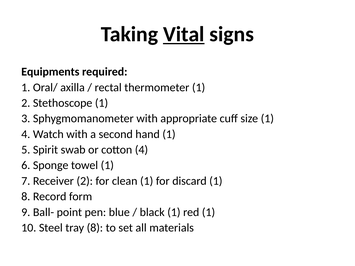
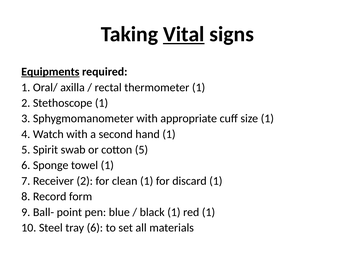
Equipments underline: none -> present (50, 72)
cotton 4: 4 -> 5 (141, 150)
tray 8: 8 -> 6 (95, 228)
